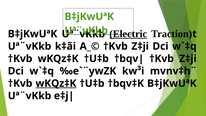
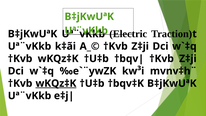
Electric underline: present -> none (128, 34)
